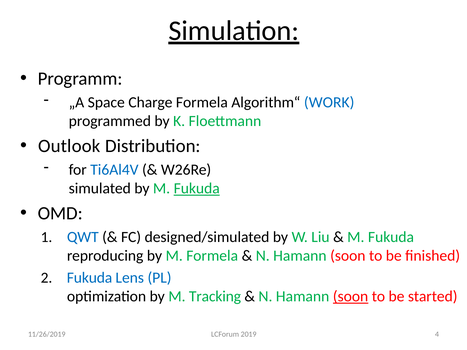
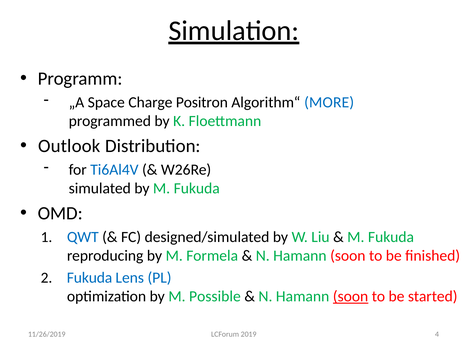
Charge Formela: Formela -> Positron (202, 102)
WORK: WORK -> MORE (329, 102)
Fukuda underline: present -> none (197, 189)
Tracking: Tracking -> Possible (215, 297)
